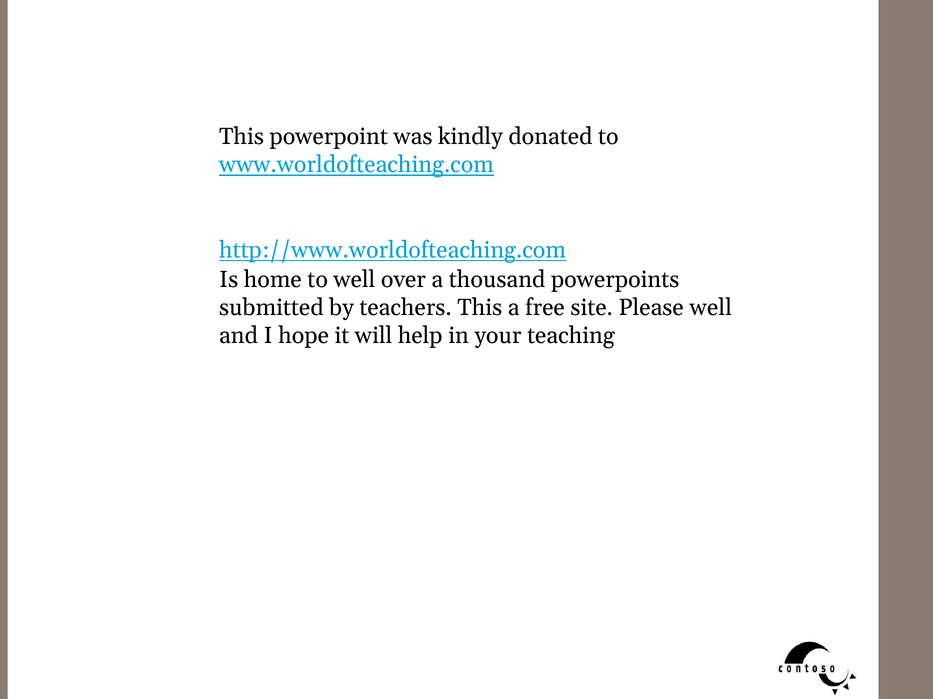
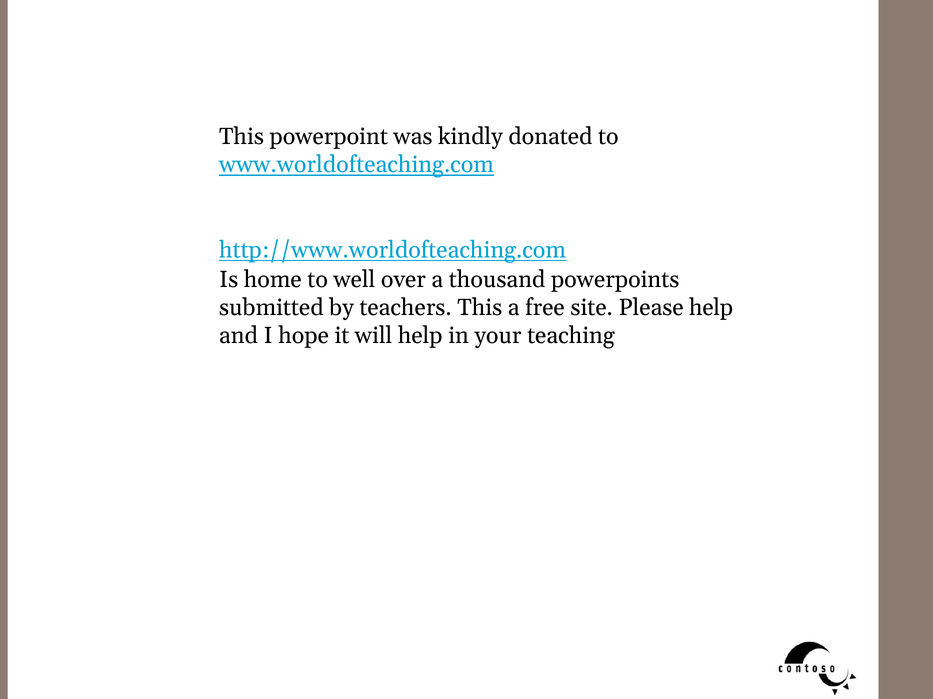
Please well: well -> help (711, 308)
